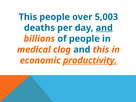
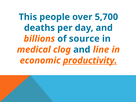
5,003: 5,003 -> 5,700 (106, 17)
and underline: present -> none (104, 28)
of people: people -> source (84, 39)
and this: this -> line (101, 50)
